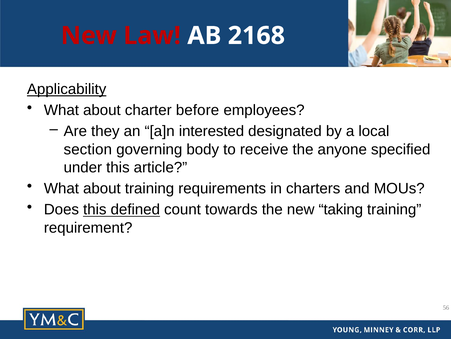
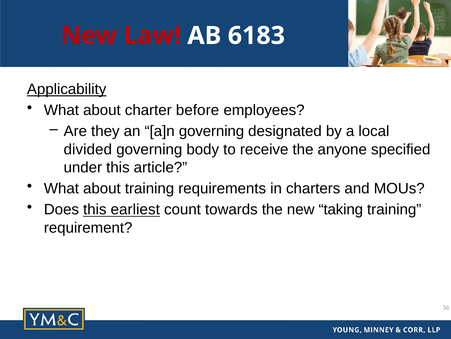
2168: 2168 -> 6183 (256, 36)
a]n interested: interested -> governing (211, 131)
section: section -> divided (88, 149)
defined: defined -> earliest (135, 209)
